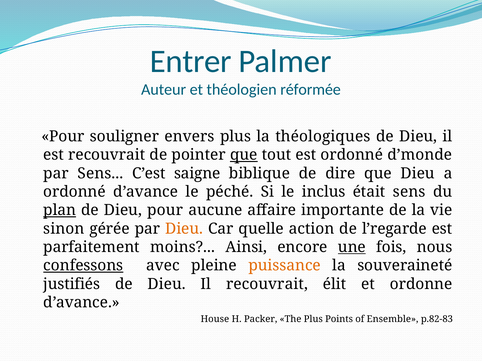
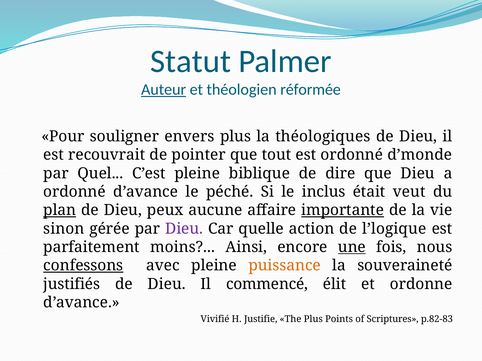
Entrer: Entrer -> Statut (191, 61)
Auteur underline: none -> present (164, 90)
que underline: present -> none (244, 155)
par Sens: Sens -> Quel (100, 174)
C’est saigne: saigne -> pleine (197, 174)
était sens: sens -> veut (409, 192)
Dieu pour: pour -> peux (165, 210)
importante underline: none -> present (343, 210)
Dieu colour: orange -> purple (184, 229)
l’regarde: l’regarde -> l’logique (394, 229)
Il recouvrait: recouvrait -> commencé (267, 284)
House: House -> Vivifié (215, 319)
Packer: Packer -> Justifie (261, 319)
Ensemble: Ensemble -> Scriptures (393, 319)
